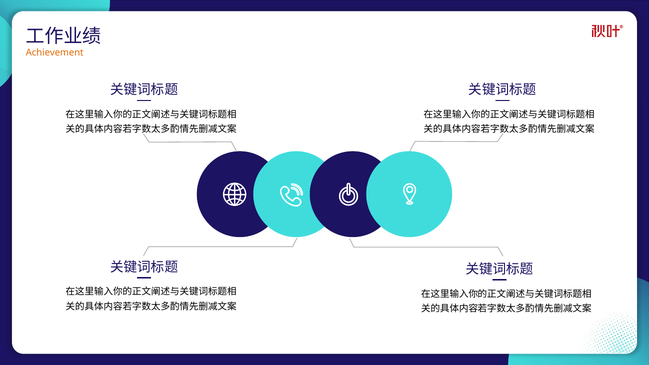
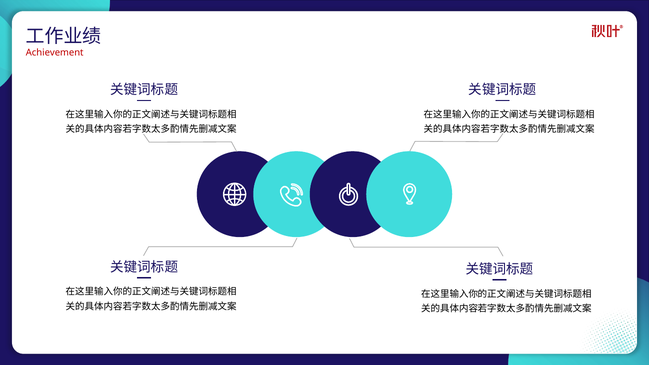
Achievement colour: orange -> red (55, 52)
